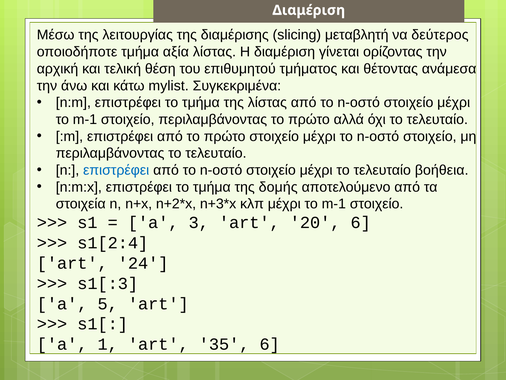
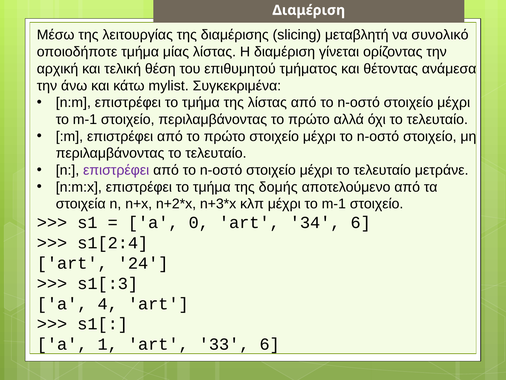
δεύτερος: δεύτερος -> συνολικό (440, 35)
αξία: αξία -> μίας (176, 52)
επιστρέφει colour: blue -> purple (116, 170)
βοήθεια: βοήθεια -> μετράνε (442, 170)
3: 3 -> 0 (199, 222)
20: 20 -> 34 (315, 222)
5: 5 -> 4 (108, 303)
35: 35 -> 33 (224, 344)
